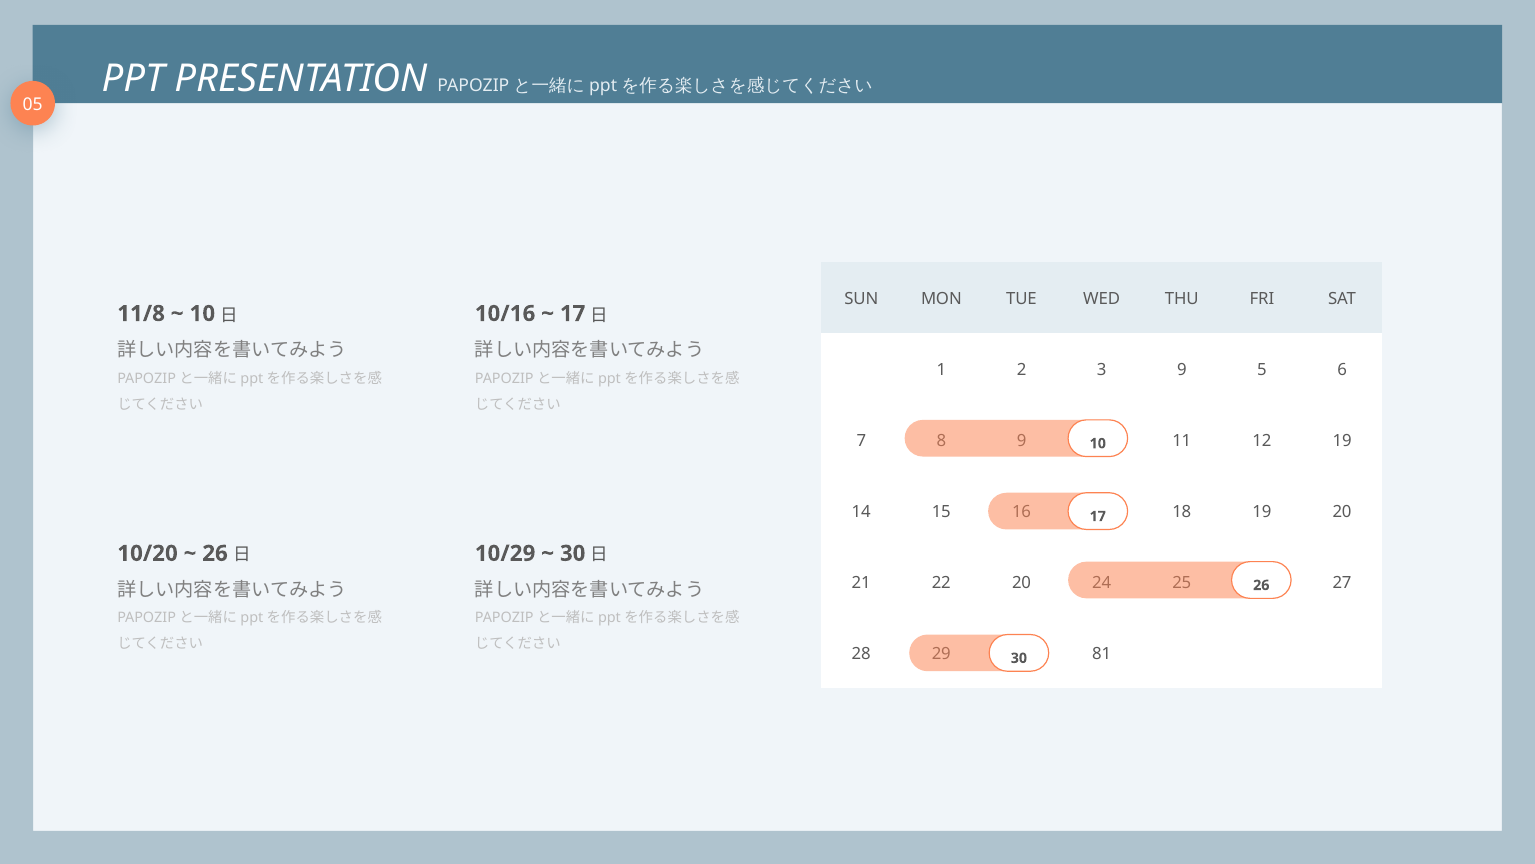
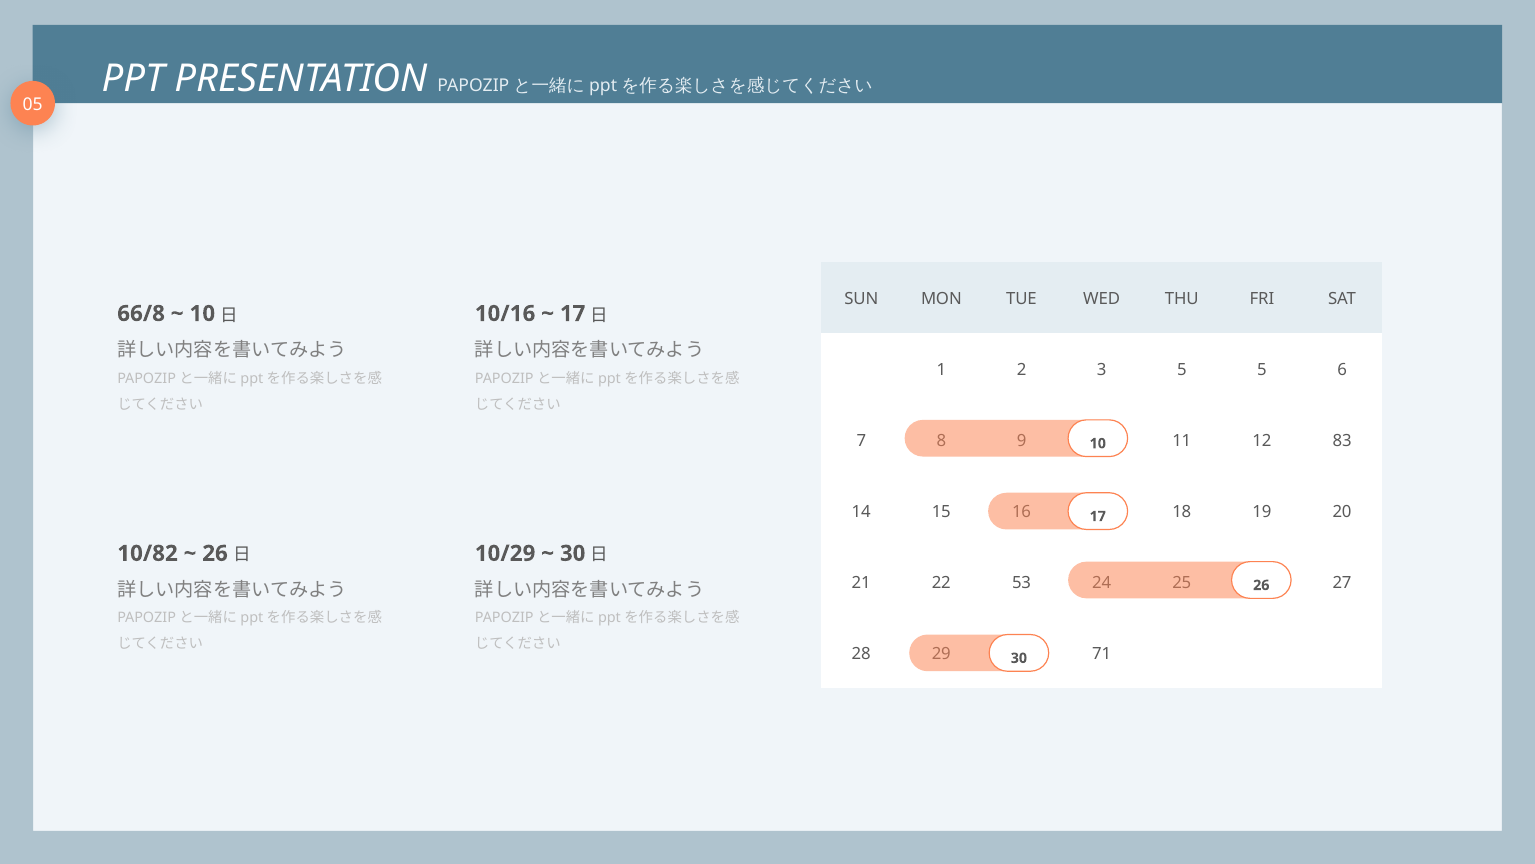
11/8: 11/8 -> 66/8 (141, 313)
3 9: 9 -> 5 (1182, 370)
12 19: 19 -> 83 (1342, 441)
10/20: 10/20 -> 10/82 (148, 553)
22 20: 20 -> 53 (1022, 582)
81: 81 -> 71 (1102, 653)
